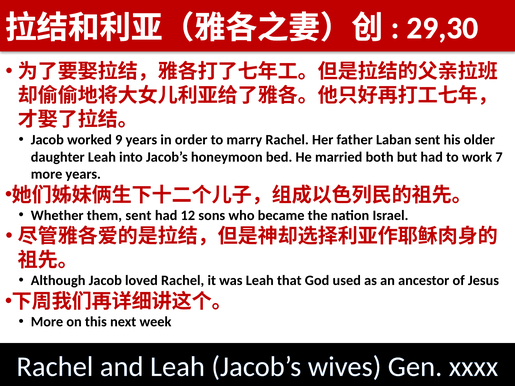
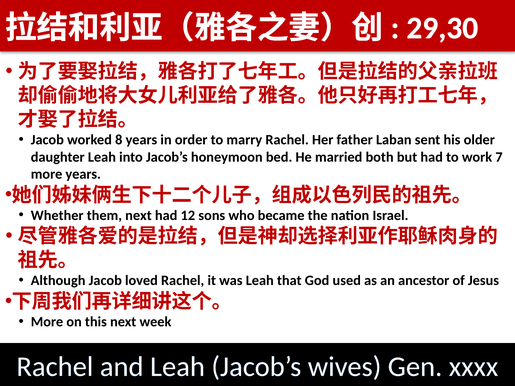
9: 9 -> 8 (119, 140)
them sent: sent -> next (138, 215)
